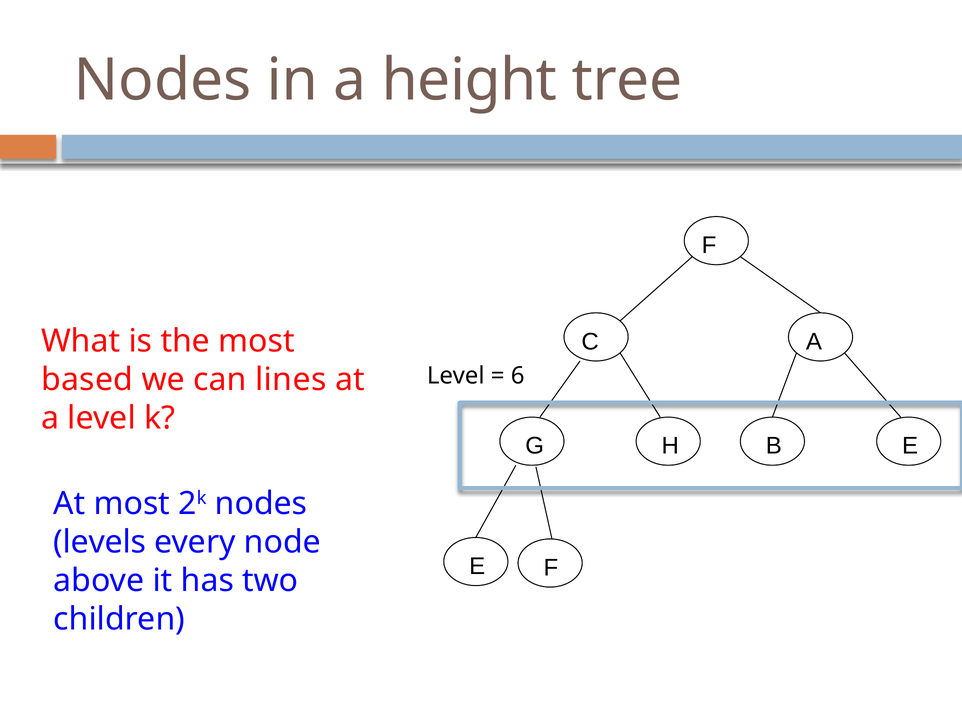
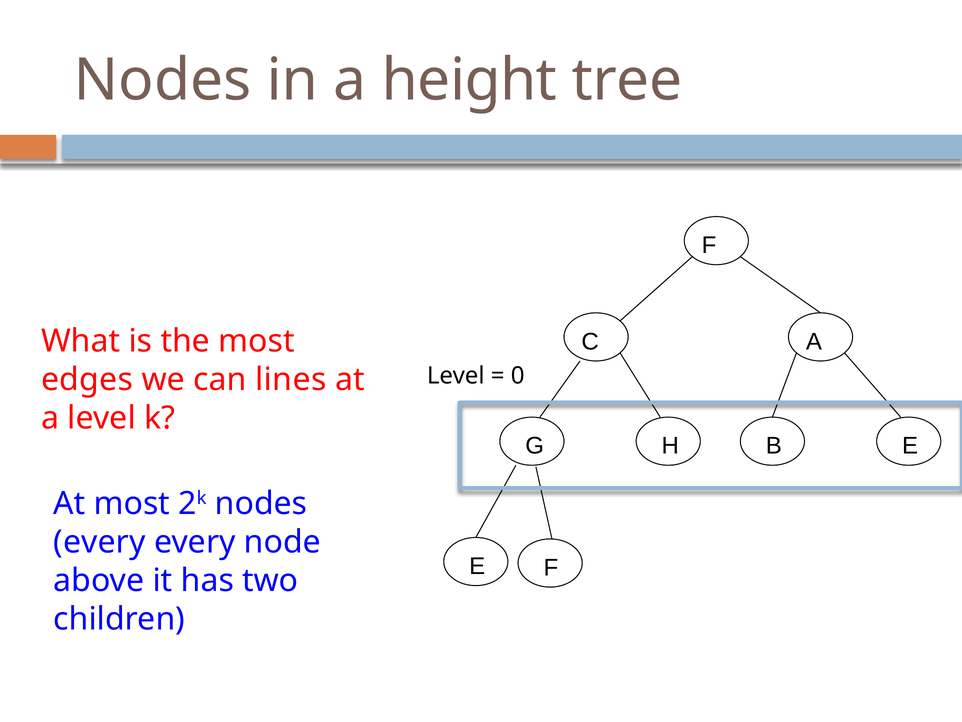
6: 6 -> 0 (518, 376)
based: based -> edges (87, 379)
levels: levels -> every (100, 542)
